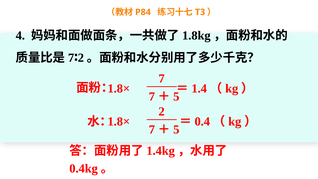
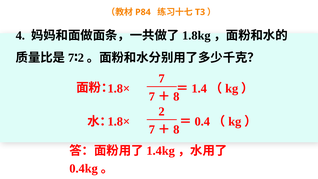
5: 5 -> 8 (176, 97)
5: 5 -> 8 (176, 130)
